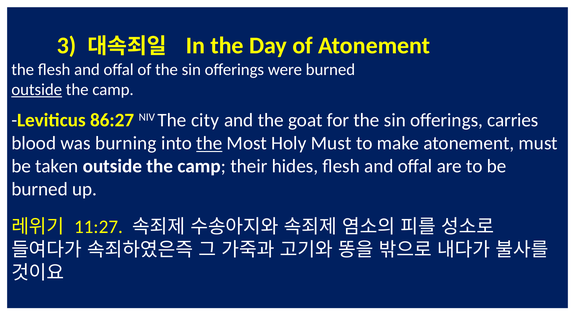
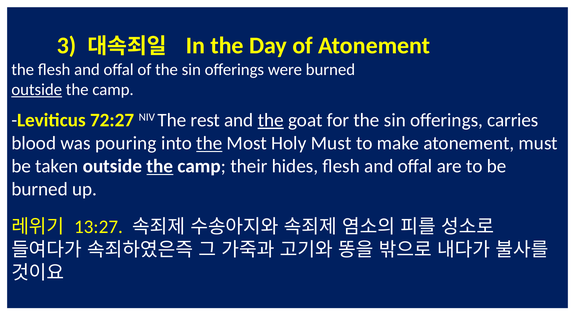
86:27: 86:27 -> 72:27 (112, 120)
city: city -> rest (205, 120)
the underline: none -> present (271, 120)
burning: burning -> pouring (126, 143)
the underline: none -> present (160, 166)
11:27: 11:27 -> 13:27 (99, 226)
